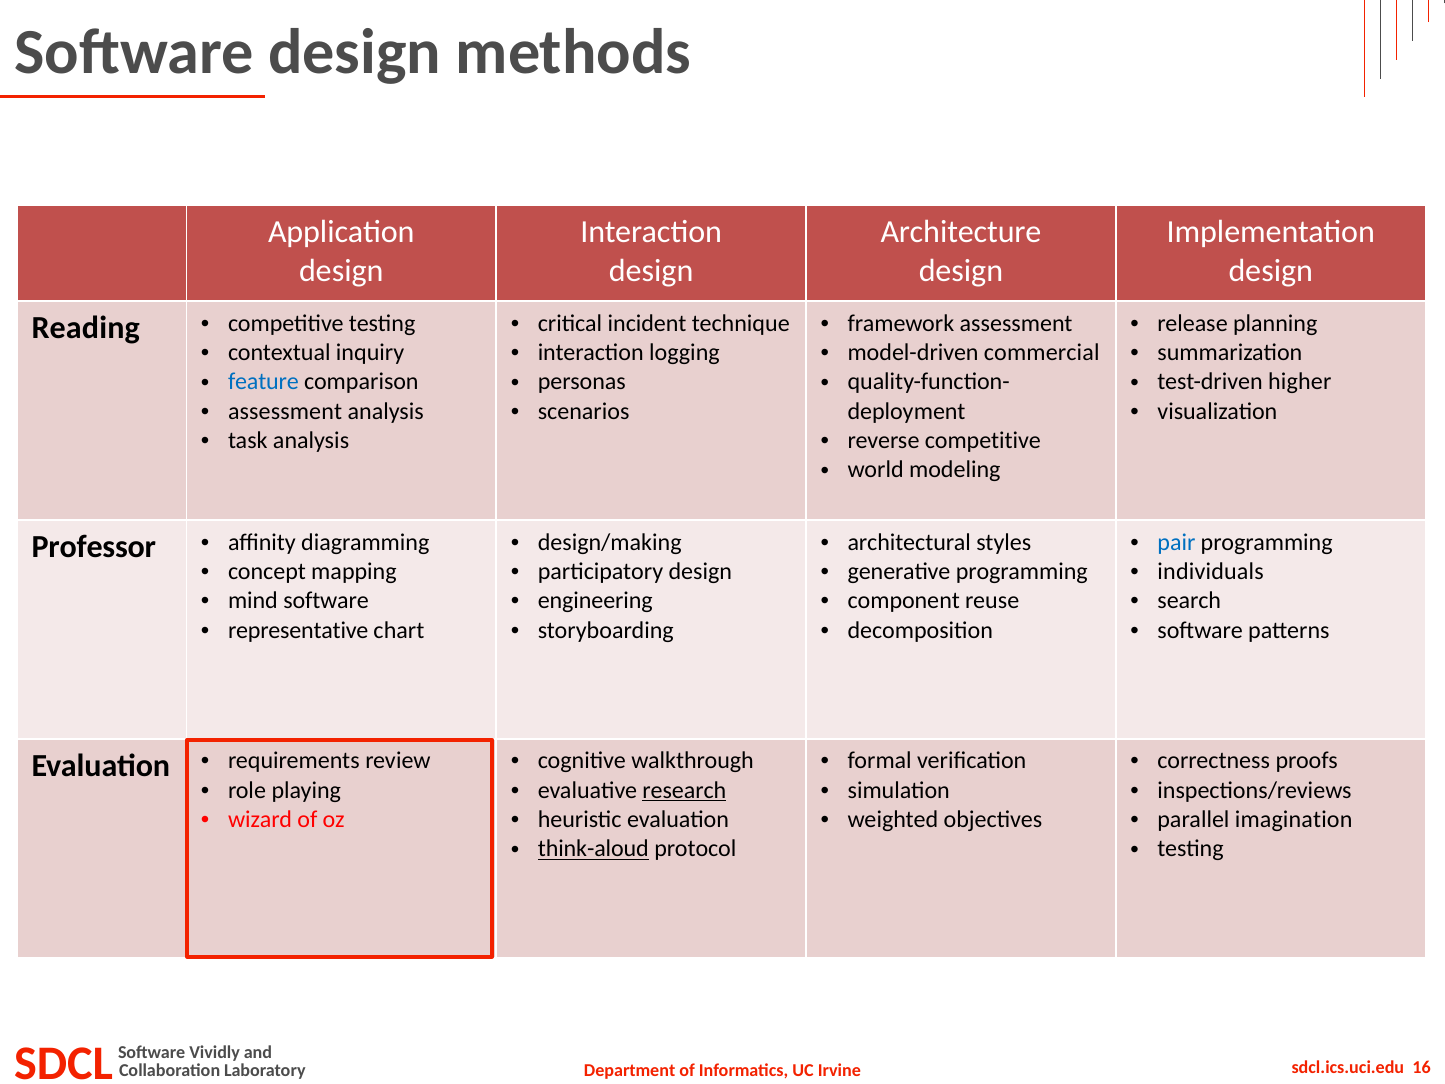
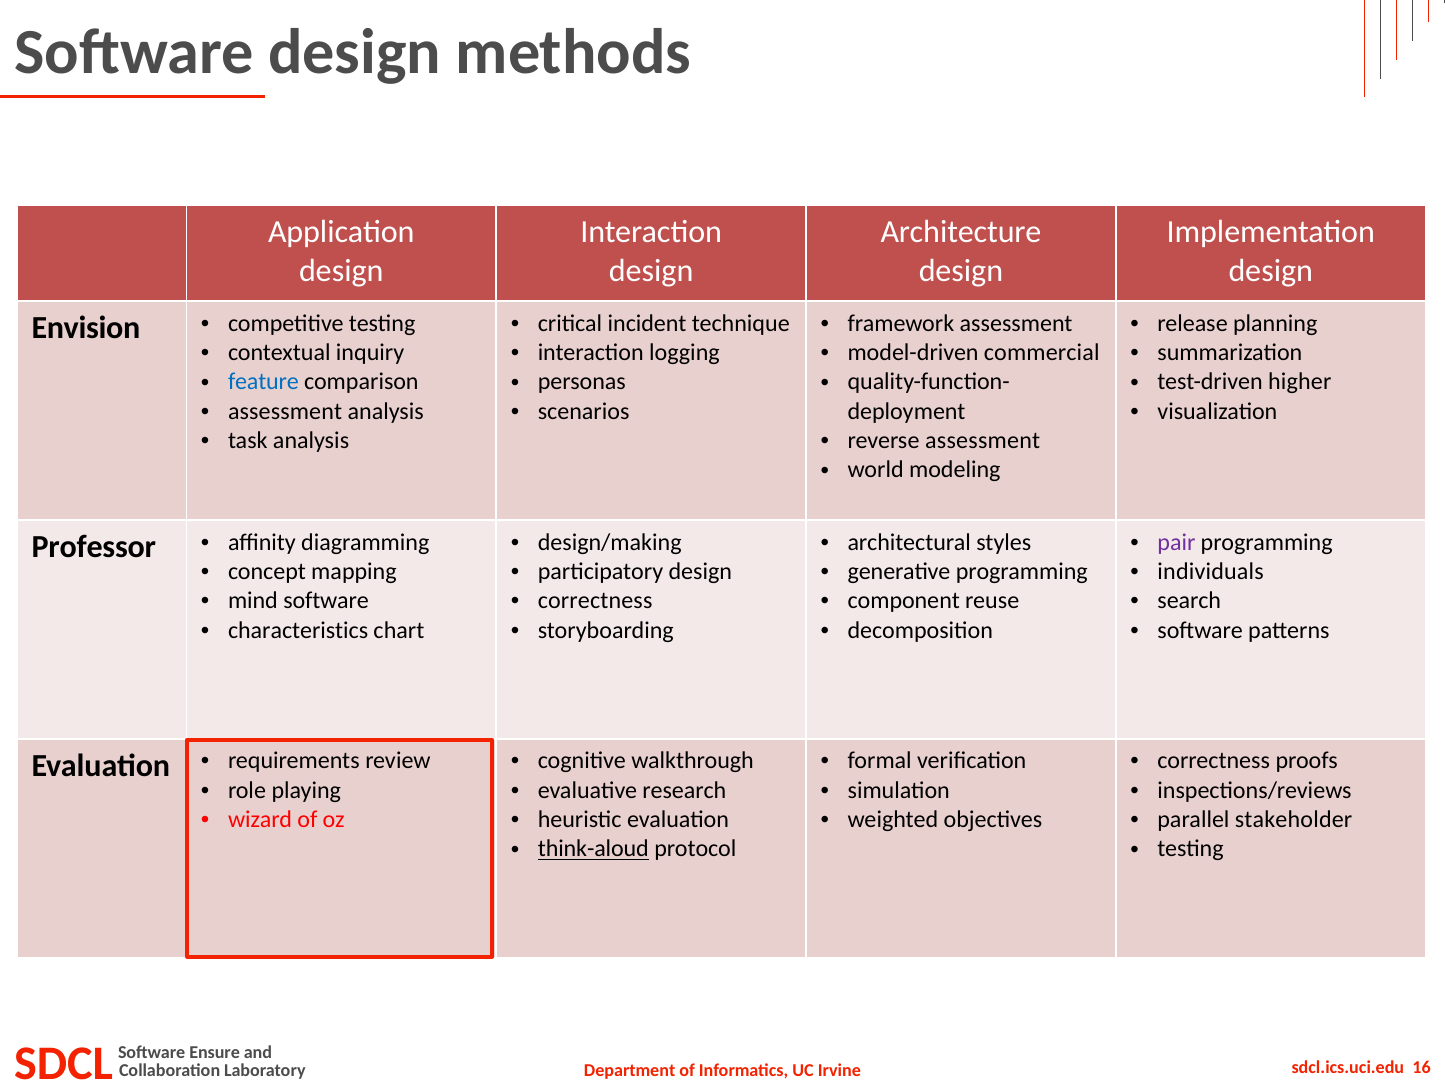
Reading: Reading -> Envision (86, 328)
reverse competitive: competitive -> assessment (983, 441)
pair colour: blue -> purple (1176, 542)
engineering: engineering -> correctness (595, 601)
representative: representative -> characteristics (298, 630)
research underline: present -> none (684, 790)
imagination: imagination -> stakeholder (1294, 819)
Vividly: Vividly -> Ensure (215, 1053)
